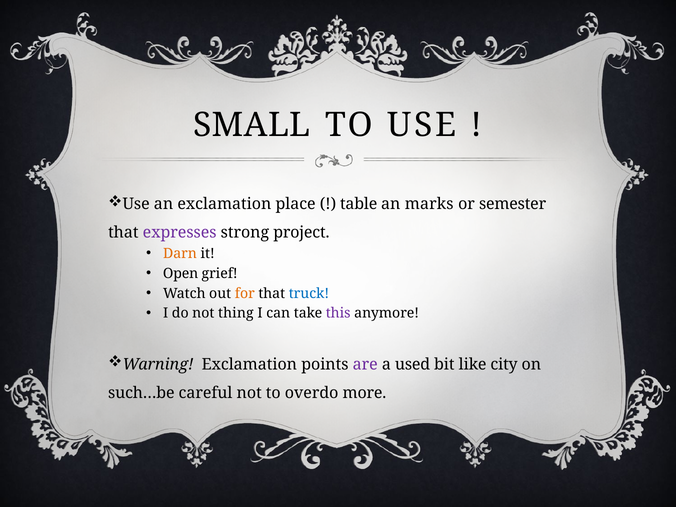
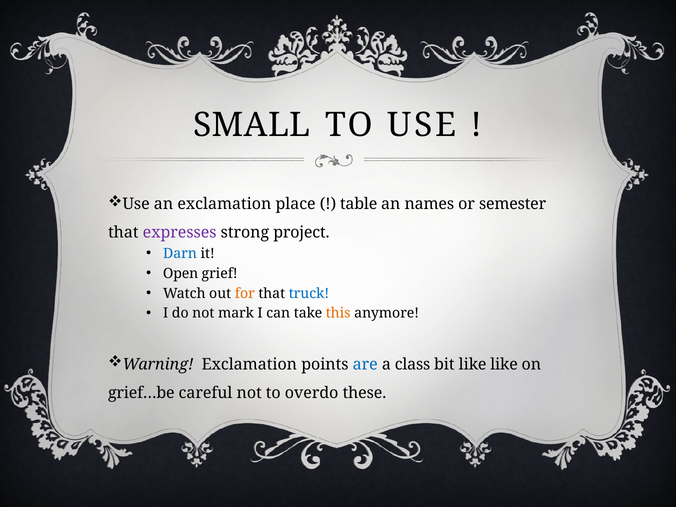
marks: marks -> names (429, 204)
Darn colour: orange -> blue (180, 254)
thing: thing -> mark (236, 313)
this colour: purple -> orange (338, 313)
are colour: purple -> blue (365, 364)
used: used -> class (413, 364)
like city: city -> like (504, 364)
such…be: such…be -> grief…be (141, 393)
more: more -> these (364, 393)
